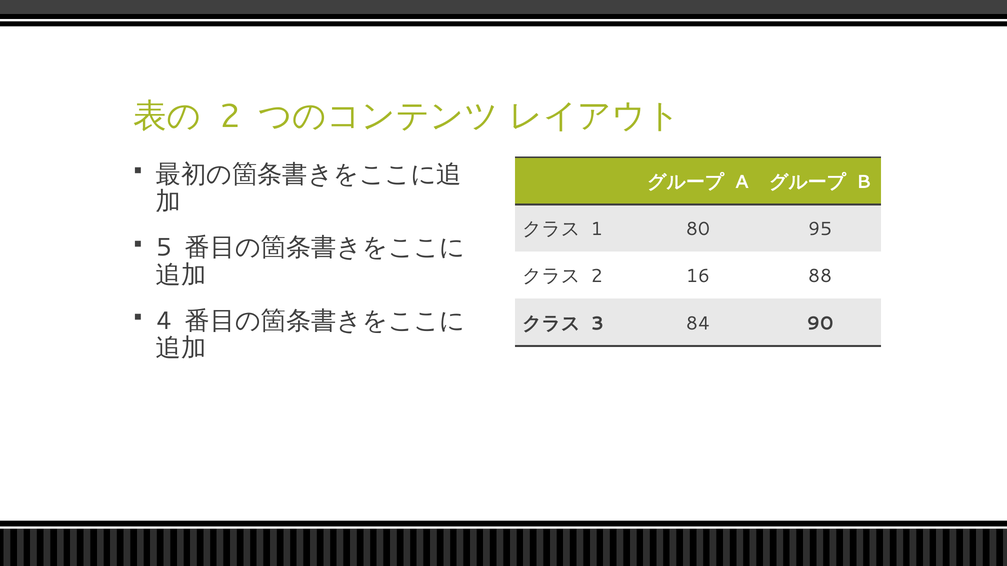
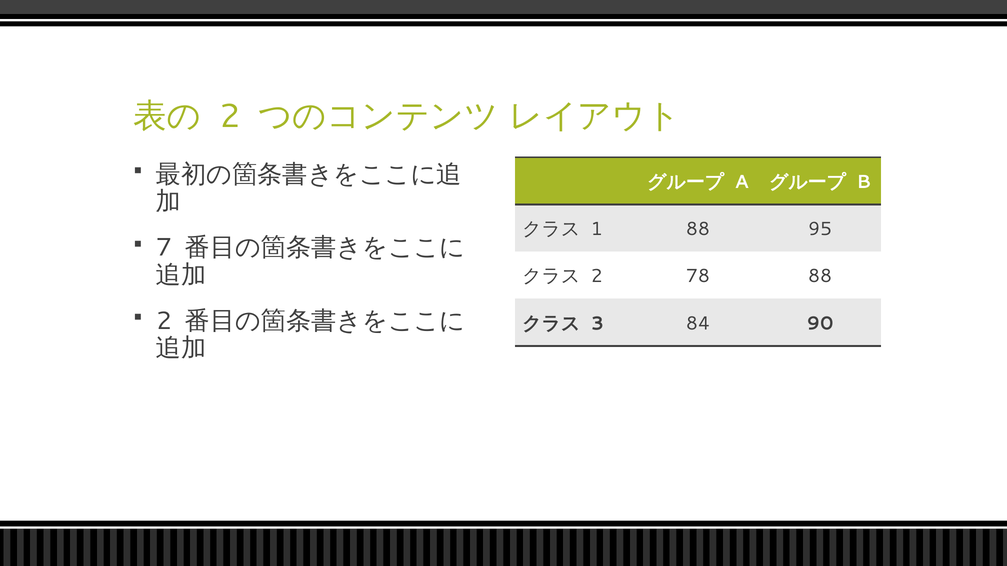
1 80: 80 -> 88 (698, 229)
5: 5 -> 7 (164, 248)
16: 16 -> 78 (698, 276)
4: 4 -> 2 (164, 321)
